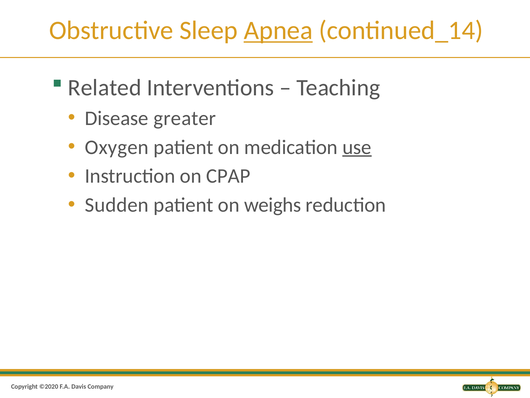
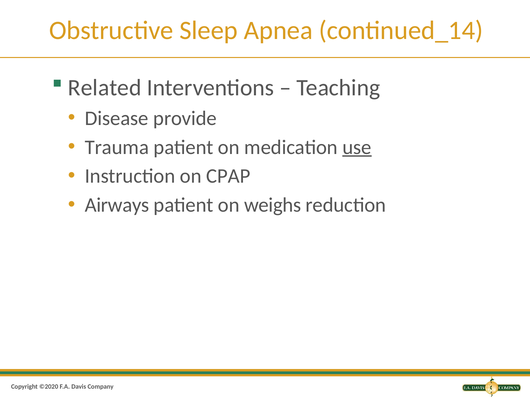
Apnea underline: present -> none (278, 31)
greater: greater -> provide (185, 118)
Oxygen: Oxygen -> Trauma (117, 147)
Sudden: Sudden -> Airways (117, 205)
